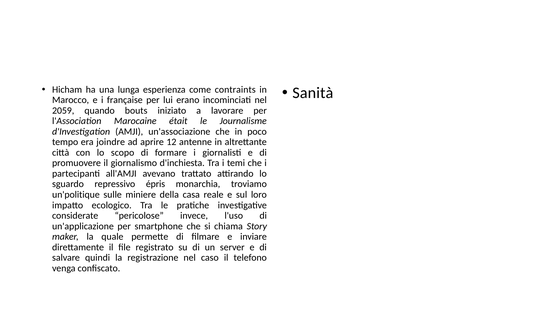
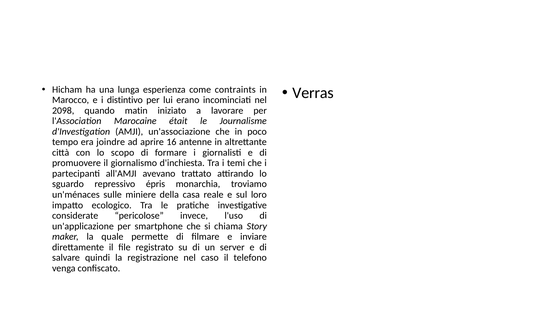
Sanità: Sanità -> Verras (313, 93)
française: française -> distintivo (125, 100)
2059: 2059 -> 2098 (63, 110)
bouts: bouts -> matin (136, 110)
12: 12 -> 16 (171, 142)
un'politique: un'politique -> un'ménaces (76, 194)
